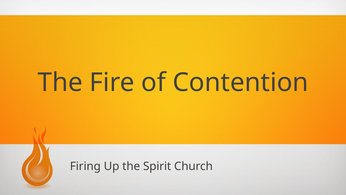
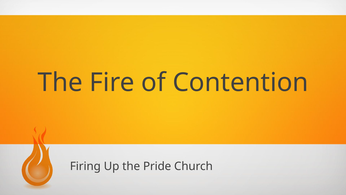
Spirit: Spirit -> Pride (157, 166)
